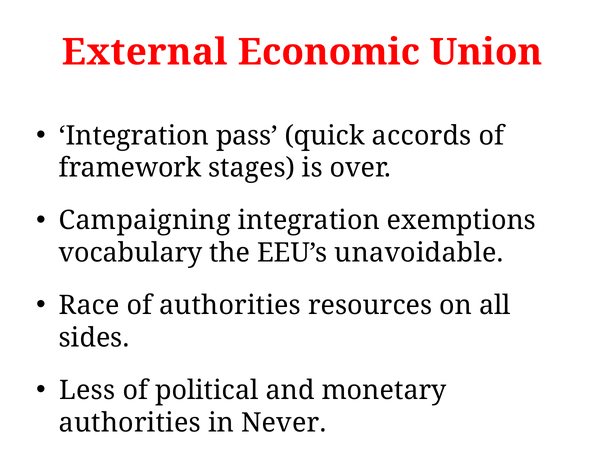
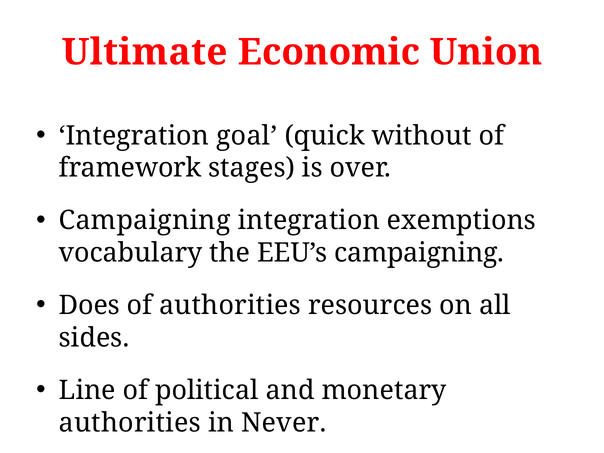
External: External -> Ultimate (145, 52)
pass: pass -> goal (247, 136)
accords: accords -> without (422, 136)
EEU’s unavoidable: unavoidable -> campaigning (419, 253)
Race: Race -> Does (89, 306)
Less: Less -> Line (87, 390)
